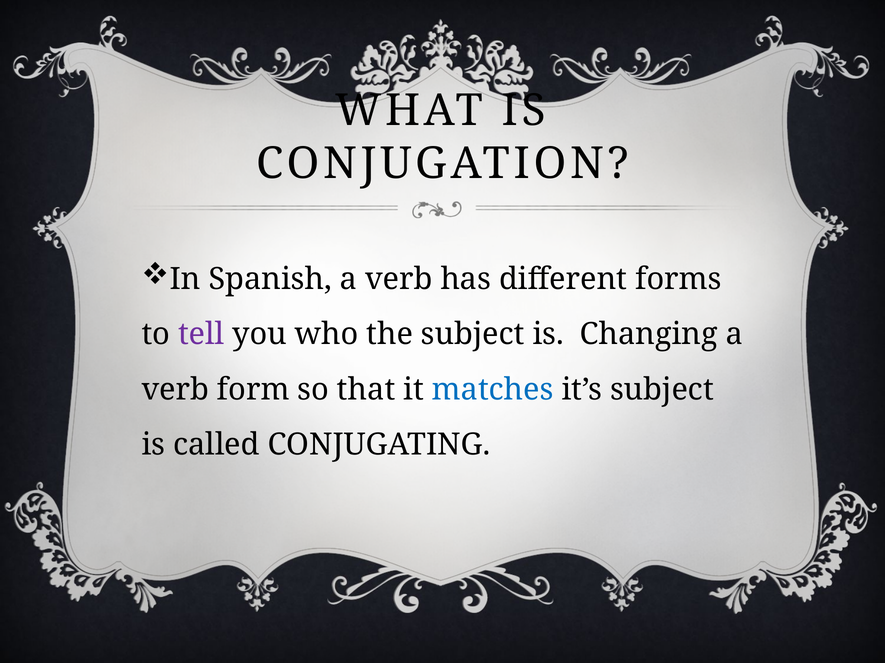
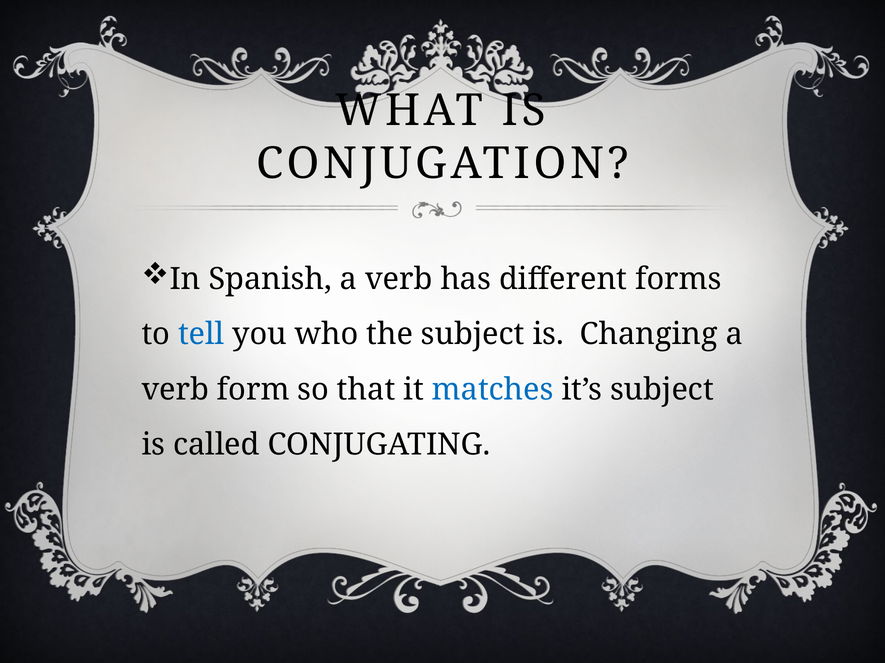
tell colour: purple -> blue (201, 335)
